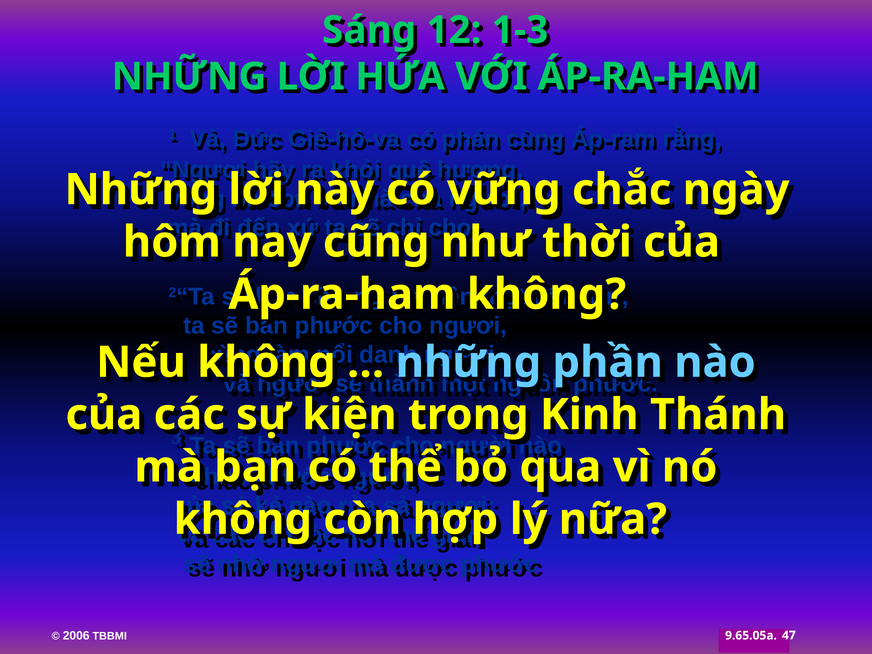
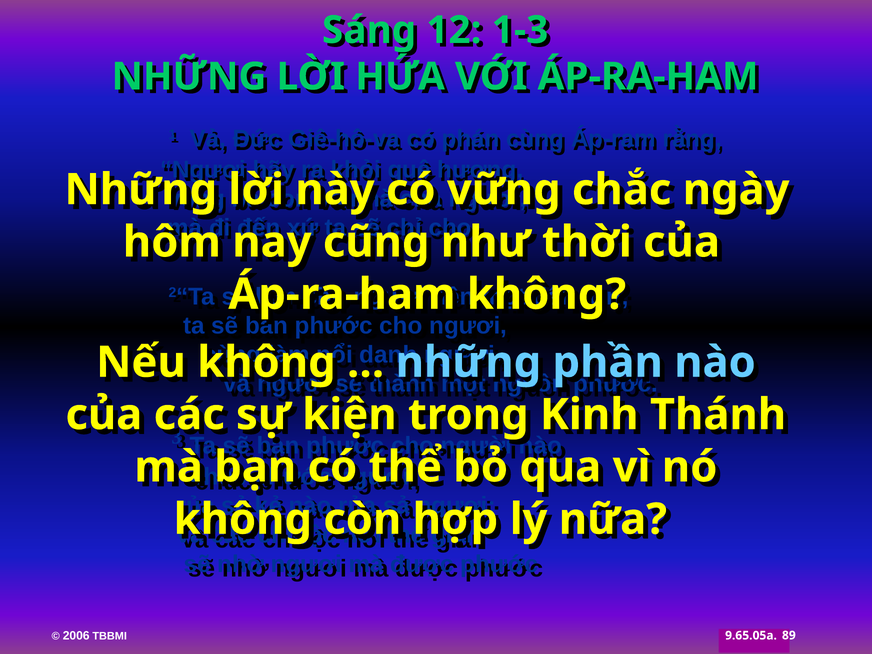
47: 47 -> 89 (789, 635)
